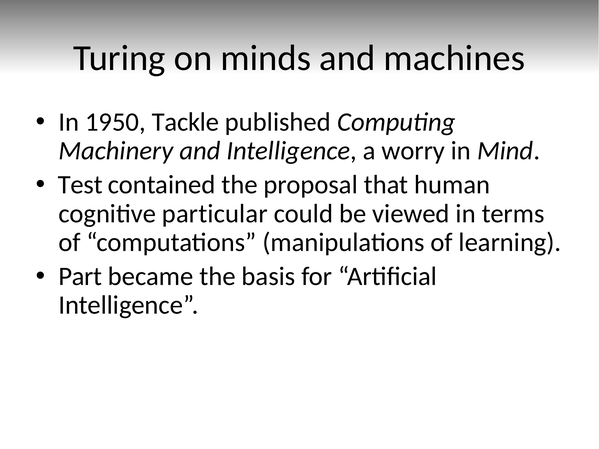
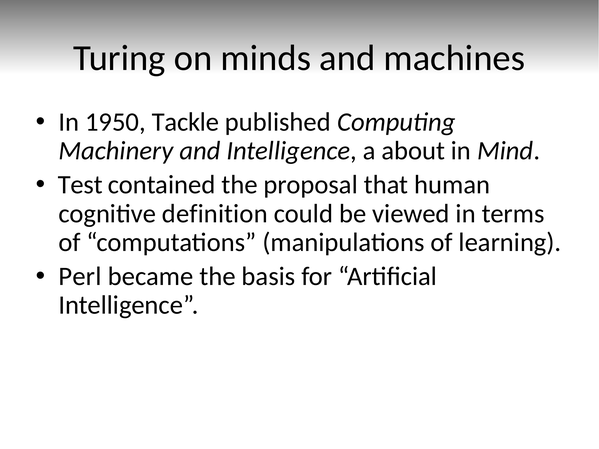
worry: worry -> about (413, 151)
particular: particular -> definition (215, 214)
Part: Part -> Perl (80, 277)
